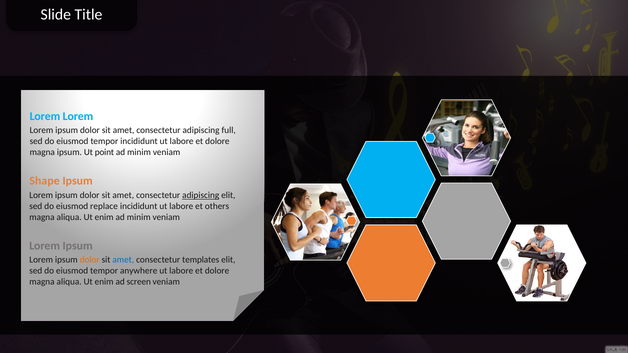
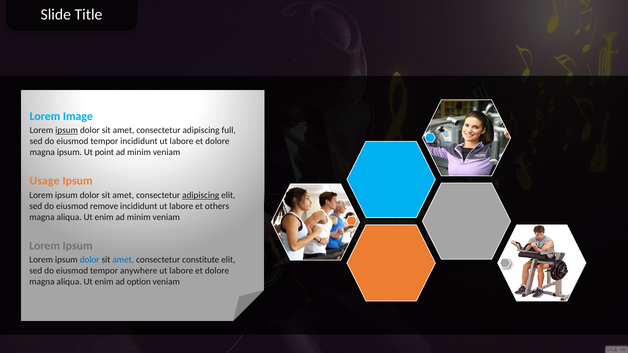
Lorem: Lorem -> Image (78, 116)
ipsum underline: none -> present (67, 130)
Shape: Shape -> Usage (45, 181)
replace: replace -> remove (104, 206)
dolor colour: orange -> blue (90, 260)
templates: templates -> constitute (201, 260)
screen: screen -> option (139, 282)
